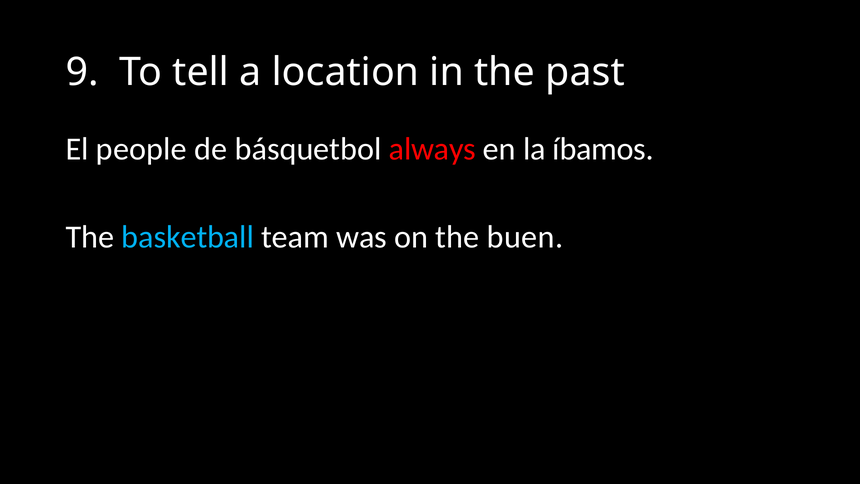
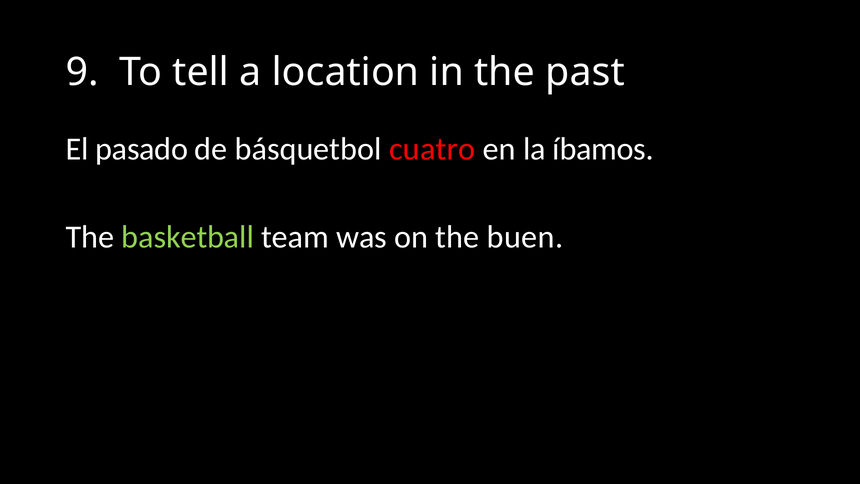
people: people -> pasado (142, 149)
always: always -> cuatro (432, 149)
basketball colour: light blue -> light green (188, 237)
